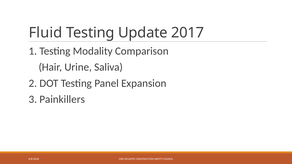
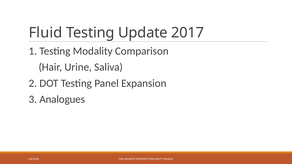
Painkillers: Painkillers -> Analogues (62, 99)
